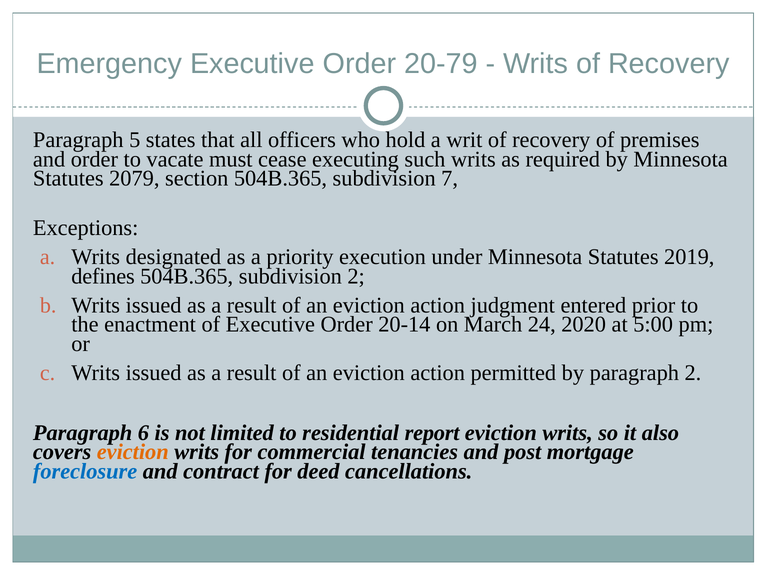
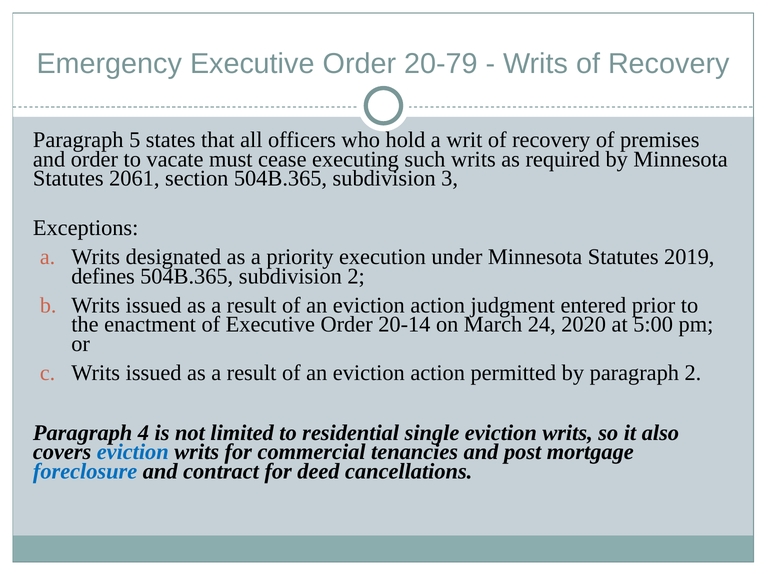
2079: 2079 -> 2061 (134, 179)
7: 7 -> 3 (450, 179)
6: 6 -> 4 (143, 433)
report: report -> single (432, 433)
eviction colour: orange -> blue (133, 452)
